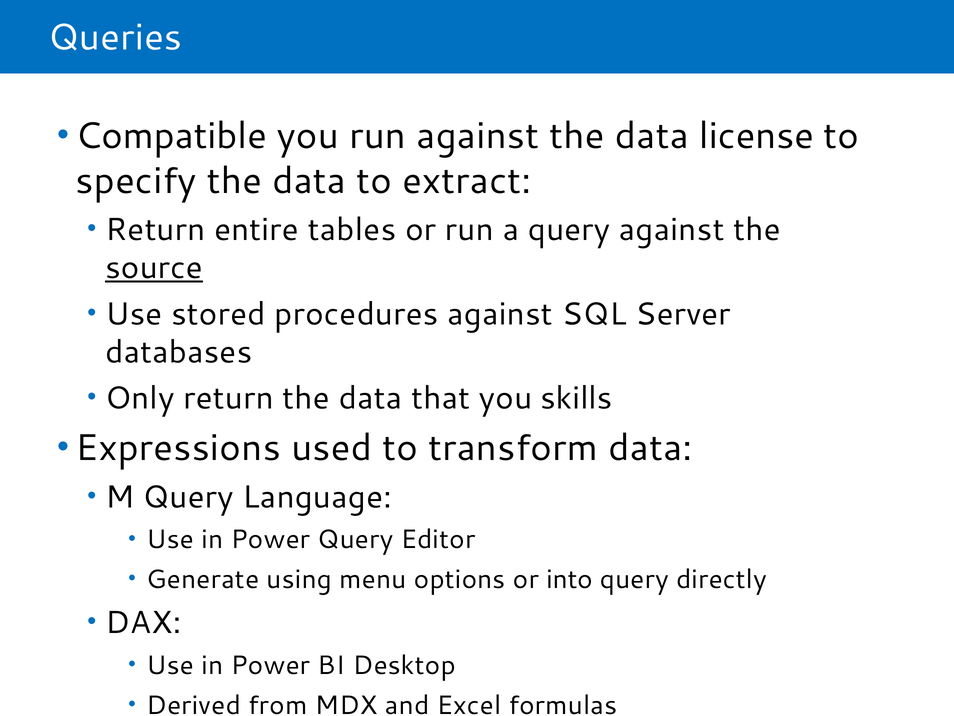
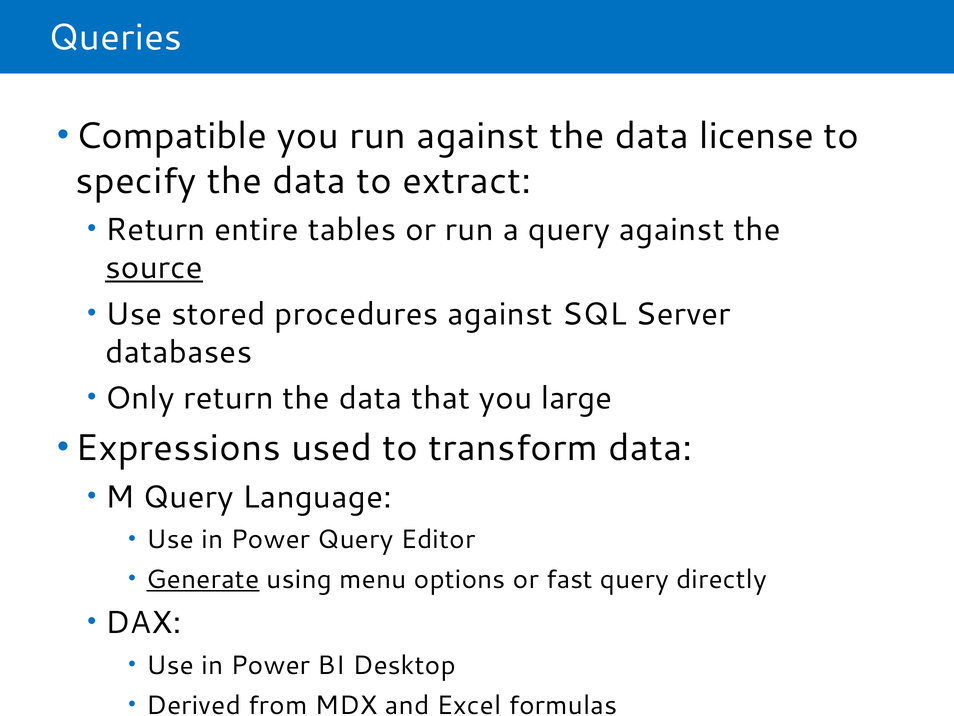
skills: skills -> large (577, 398)
Generate underline: none -> present (203, 579)
into: into -> fast (570, 579)
